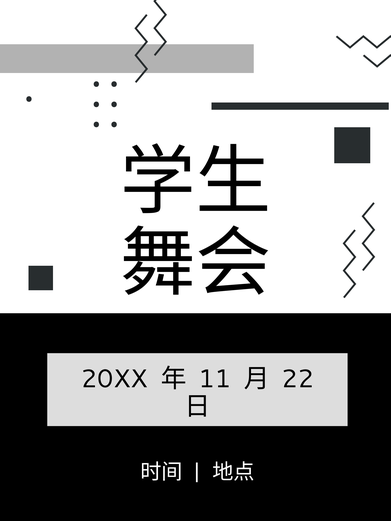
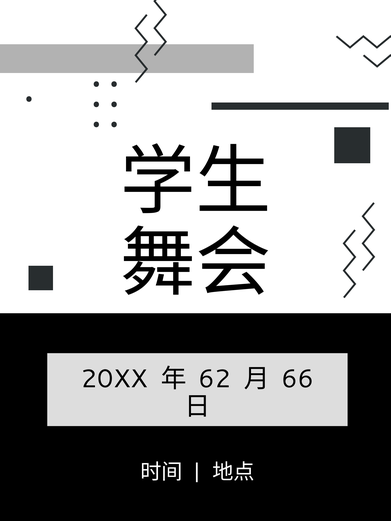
11: 11 -> 62 (215, 379)
22: 22 -> 66 (298, 379)
